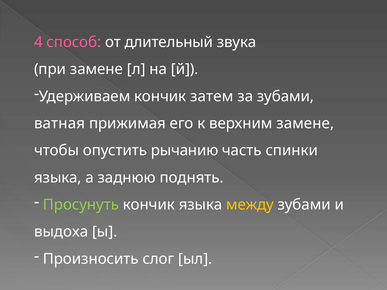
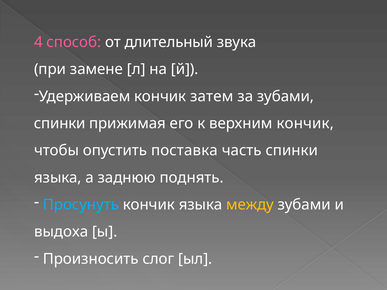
ватная: ватная -> спинки (60, 124)
верхним замене: замене -> кончик (305, 124)
рычанию: рычанию -> поставка (184, 151)
Просунуть colour: light green -> light blue (81, 205)
